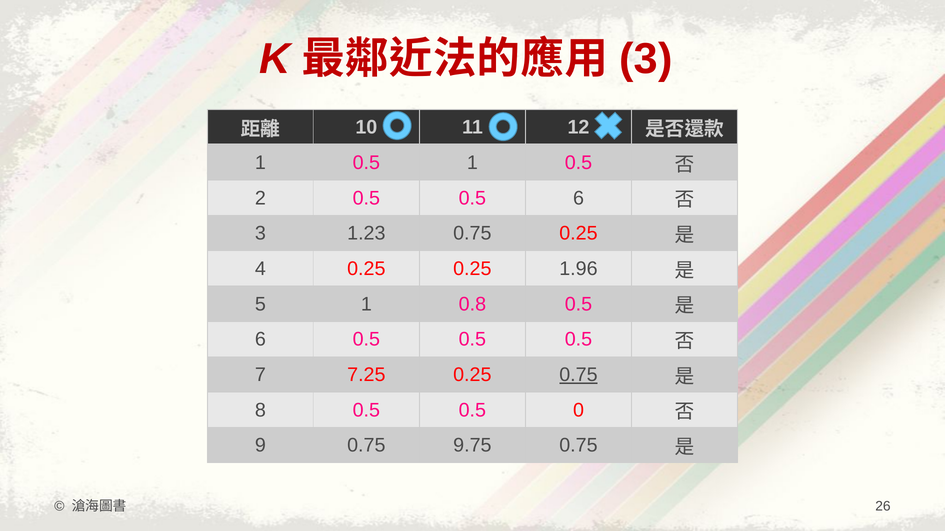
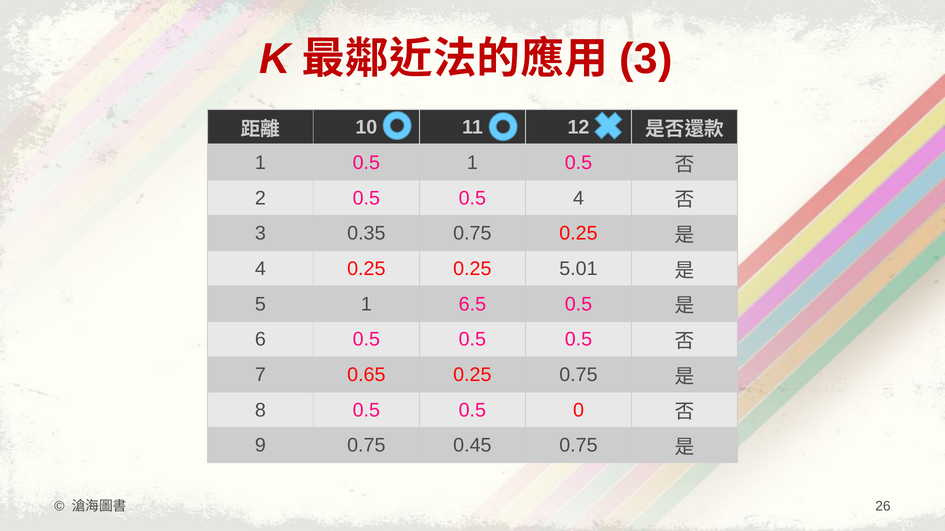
0.5 6: 6 -> 4 (579, 198)
1.23: 1.23 -> 0.35 (366, 234)
1.96: 1.96 -> 5.01 (578, 269)
0.8: 0.8 -> 6.5 (472, 304)
7.25: 7.25 -> 0.65 (366, 375)
0.75 underline: present -> none (578, 375)
9.75: 9.75 -> 0.45 (472, 446)
